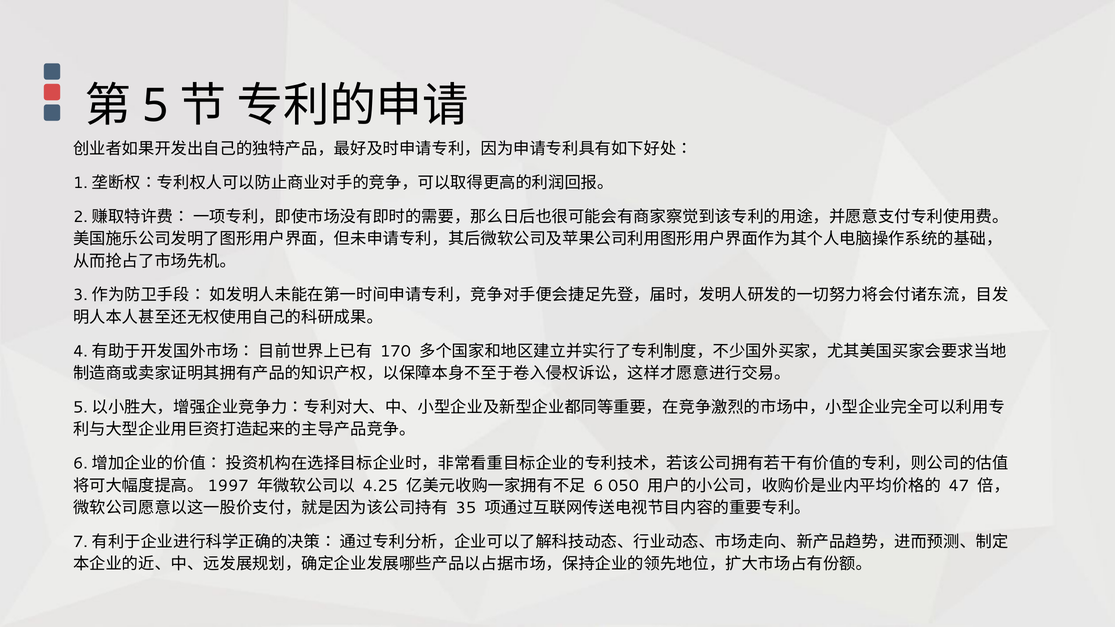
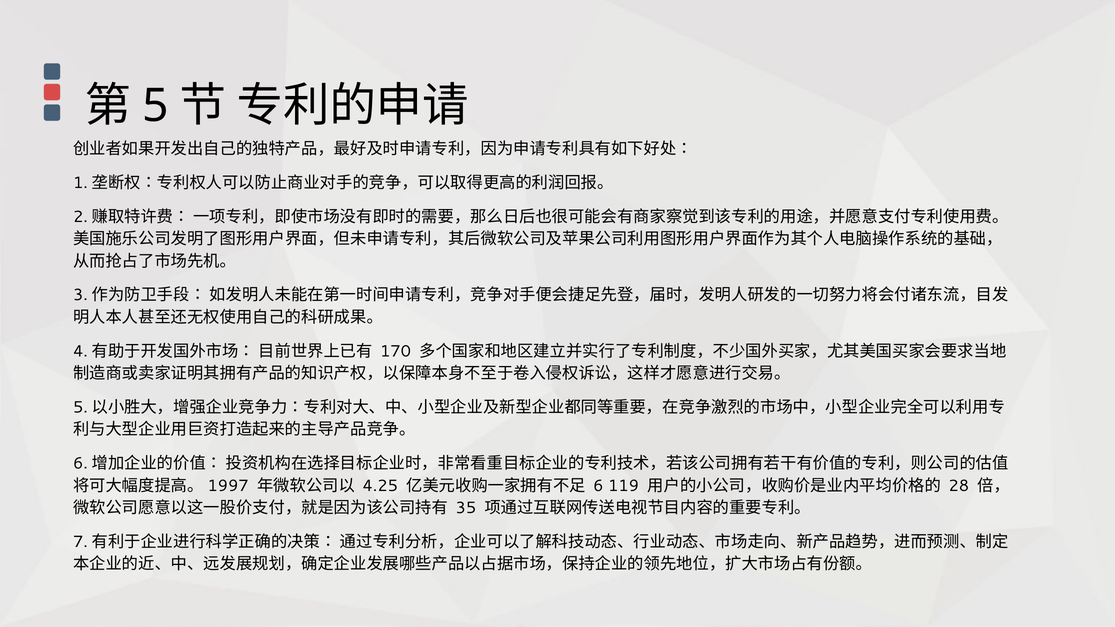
050: 050 -> 119 (623, 486)
47: 47 -> 28 (959, 486)
